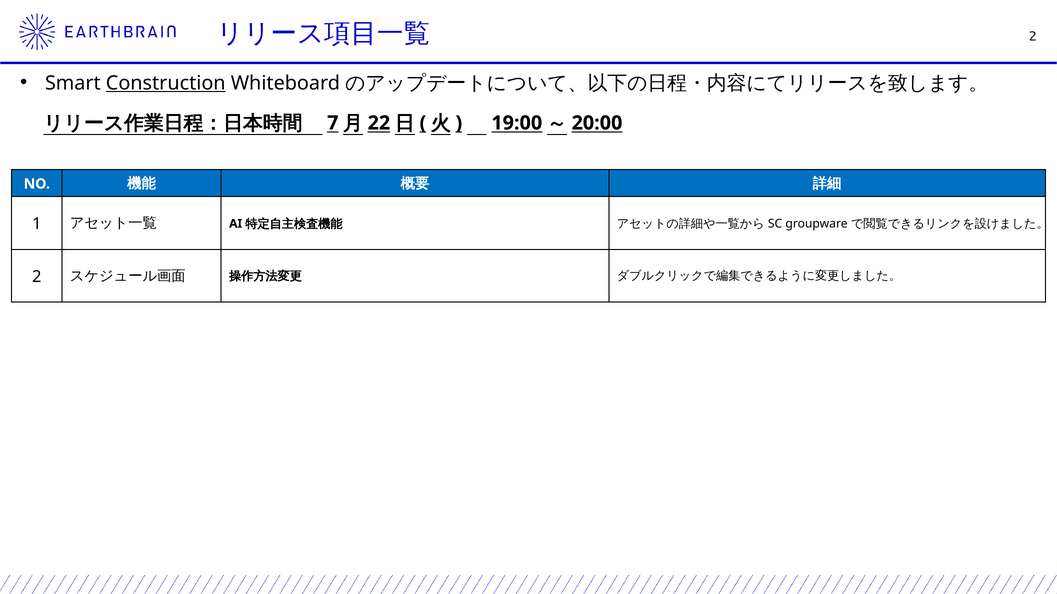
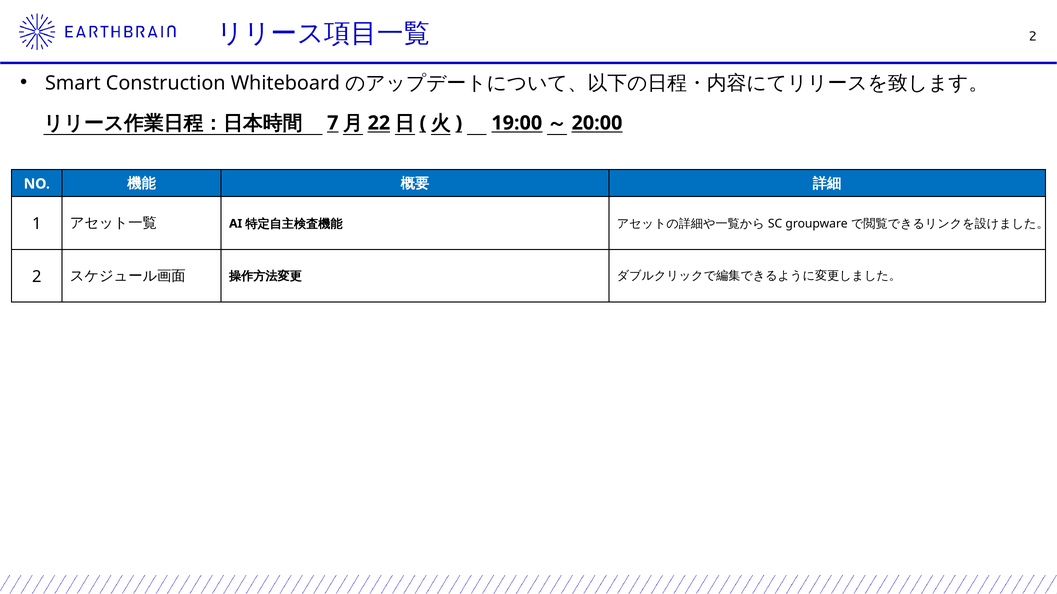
Construction underline: present -> none (166, 83)
